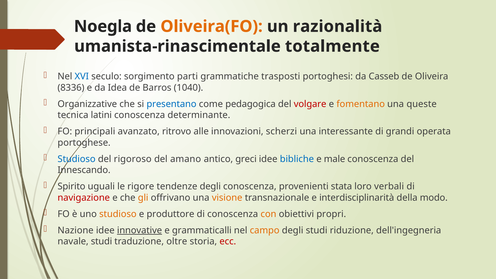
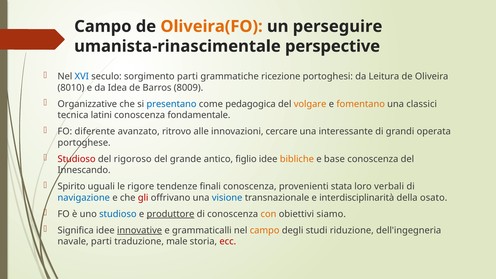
Noegla: Noegla -> Campo (103, 26)
razionalità: razionalità -> perseguire (338, 26)
totalmente: totalmente -> perspective (333, 46)
trasposti: trasposti -> ricezione (281, 77)
Casseb: Casseb -> Leitura (384, 77)
8336: 8336 -> 8010 (71, 88)
1040: 1040 -> 8009 (188, 88)
volgare colour: red -> orange (310, 104)
queste: queste -> classici (422, 104)
determinante: determinante -> fondamentale (199, 115)
principali: principali -> diferente (95, 132)
scherzi: scherzi -> cercare (282, 132)
Studioso colour: blue -> red (77, 159)
amano: amano -> grande (186, 159)
greci: greci -> figlio (246, 159)
bibliche colour: blue -> orange (297, 159)
male: male -> base (334, 159)
tendenze degli: degli -> finali (210, 187)
navigazione colour: red -> blue (84, 198)
gli colour: orange -> red (143, 198)
visione colour: orange -> blue (227, 198)
modo: modo -> osato (434, 198)
studioso colour: orange -> blue (118, 214)
produttore underline: none -> present (170, 214)
propri: propri -> siamo (331, 214)
Nazione: Nazione -> Significa (76, 230)
navale studi: studi -> parti (101, 241)
oltre: oltre -> male (177, 241)
